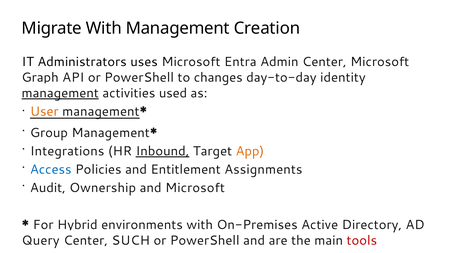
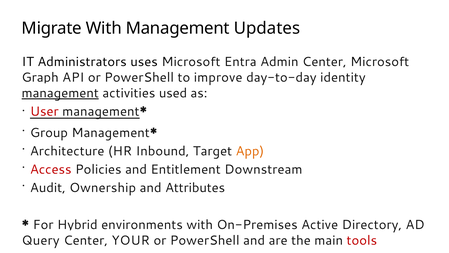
Creation: Creation -> Updates (267, 28)
changes: changes -> improve (218, 77)
User colour: orange -> red (44, 111)
Integrations: Integrations -> Architecture (67, 151)
Inbound underline: present -> none (163, 151)
Access colour: blue -> red (51, 169)
Assignments: Assignments -> Downstream (263, 169)
and Microsoft: Microsoft -> Attributes (195, 188)
SUCH: SUCH -> YOUR (131, 240)
